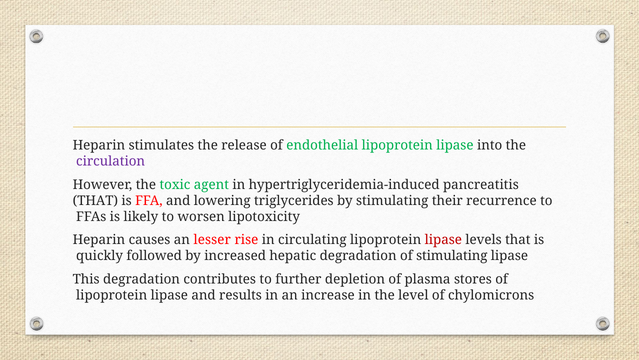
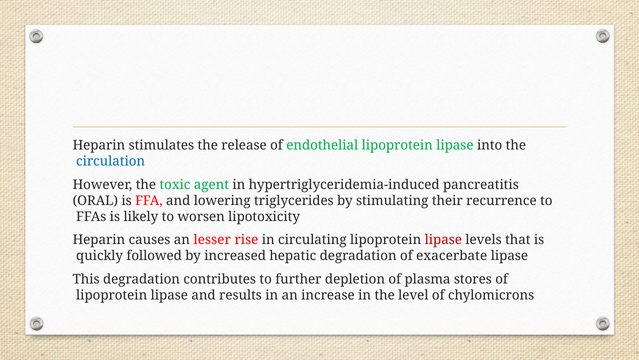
circulation colour: purple -> blue (111, 161)
THAT: THAT -> ORAL (95, 200)
of stimulating: stimulating -> exacerbate (452, 256)
